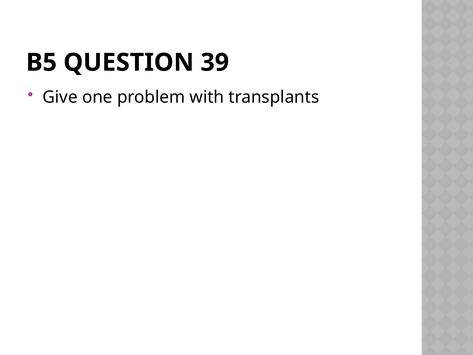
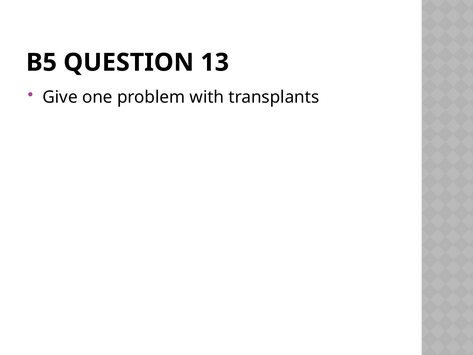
39: 39 -> 13 (215, 62)
